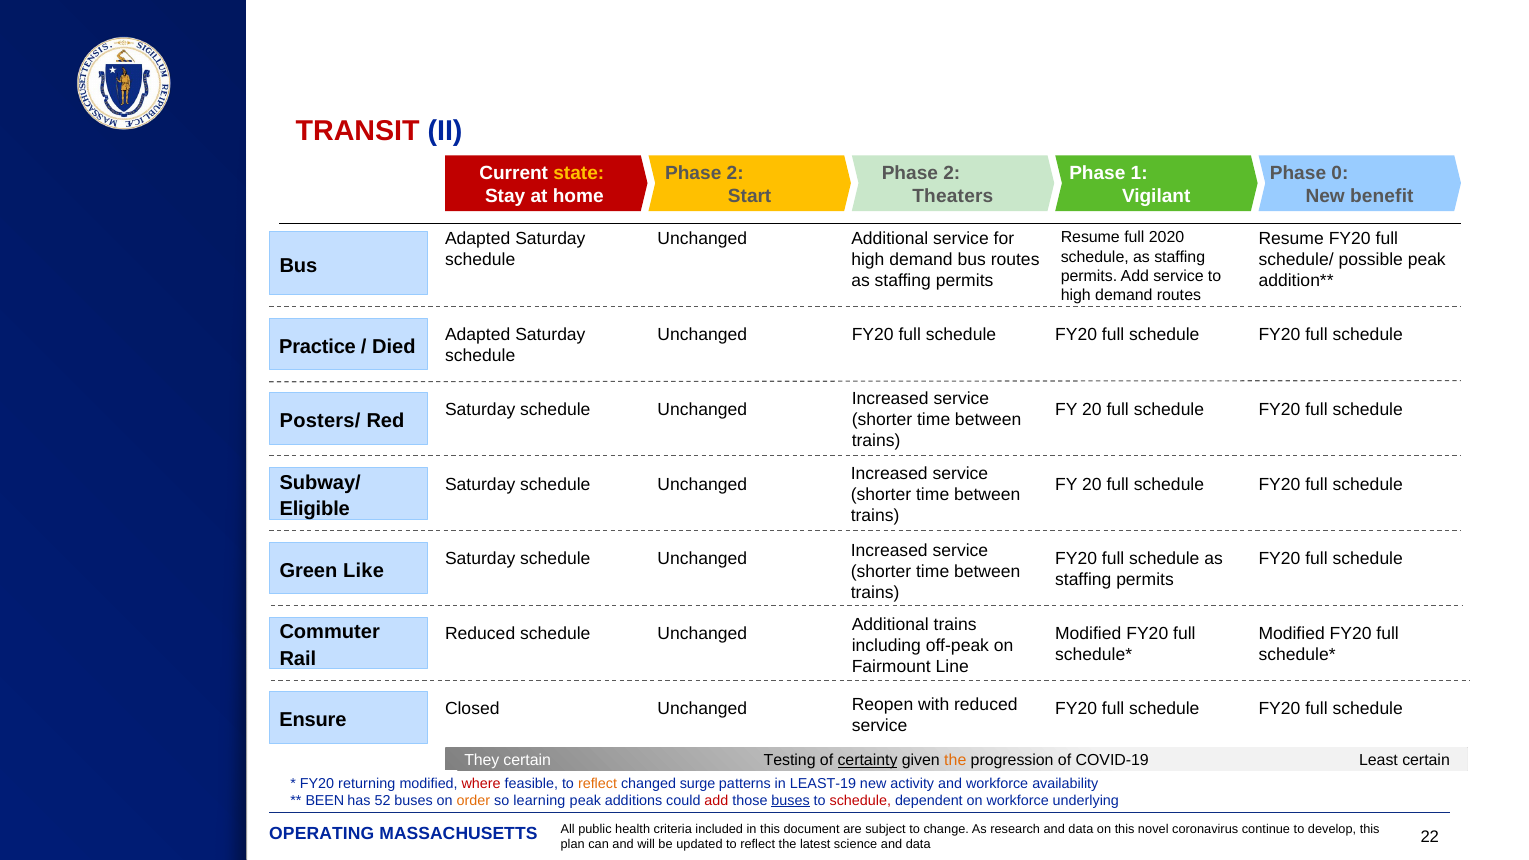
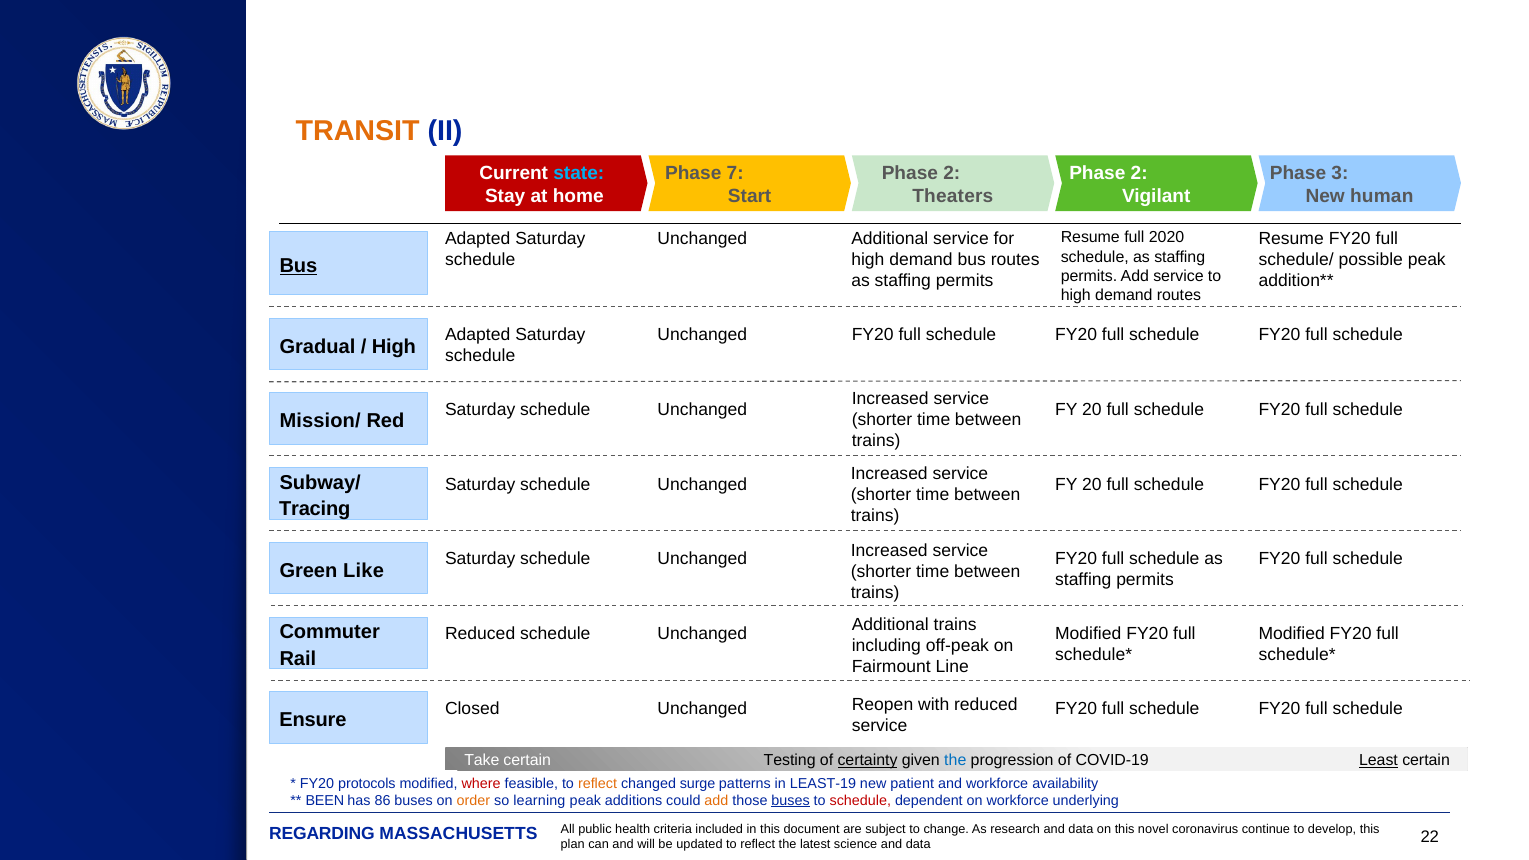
TRANSIT colour: red -> orange (358, 131)
state colour: yellow -> light blue (579, 173)
2: 2 -> 7 (735, 173)
1: 1 -> 2 (1139, 173)
0: 0 -> 3 (1340, 173)
benefit: benefit -> human (1382, 196)
Bus underline: none -> present (298, 266)
Practice: Practice -> Gradual (317, 346)
Died: Died -> High (394, 346)
Posters/: Posters/ -> Mission/ (320, 421)
Eligible: Eligible -> Tracing (315, 509)
They: They -> Take (482, 760)
the colour: orange -> blue (955, 760)
Least underline: none -> present (1378, 760)
returning: returning -> protocols (367, 783)
activity: activity -> patient (912, 783)
52: 52 -> 86 (383, 801)
add colour: red -> orange (716, 801)
OPERATING: OPERATING -> REGARDING (322, 834)
